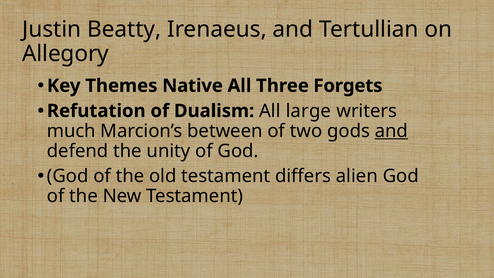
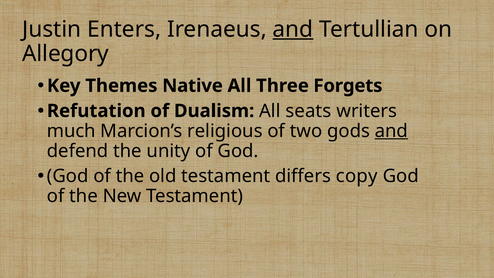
Beatty: Beatty -> Enters (124, 29)
and underline: none -> present (293, 29)
large: large -> seats (308, 111)
between: between -> religious (225, 131)
alien: alien -> copy (357, 176)
